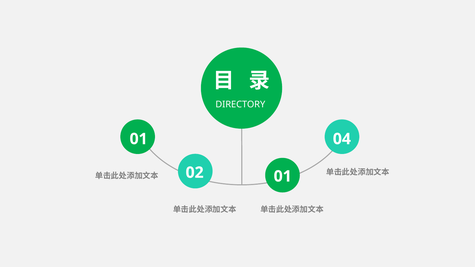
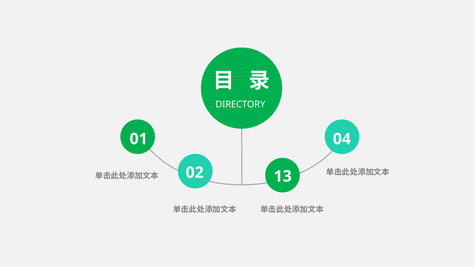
02 01: 01 -> 13 (283, 176)
